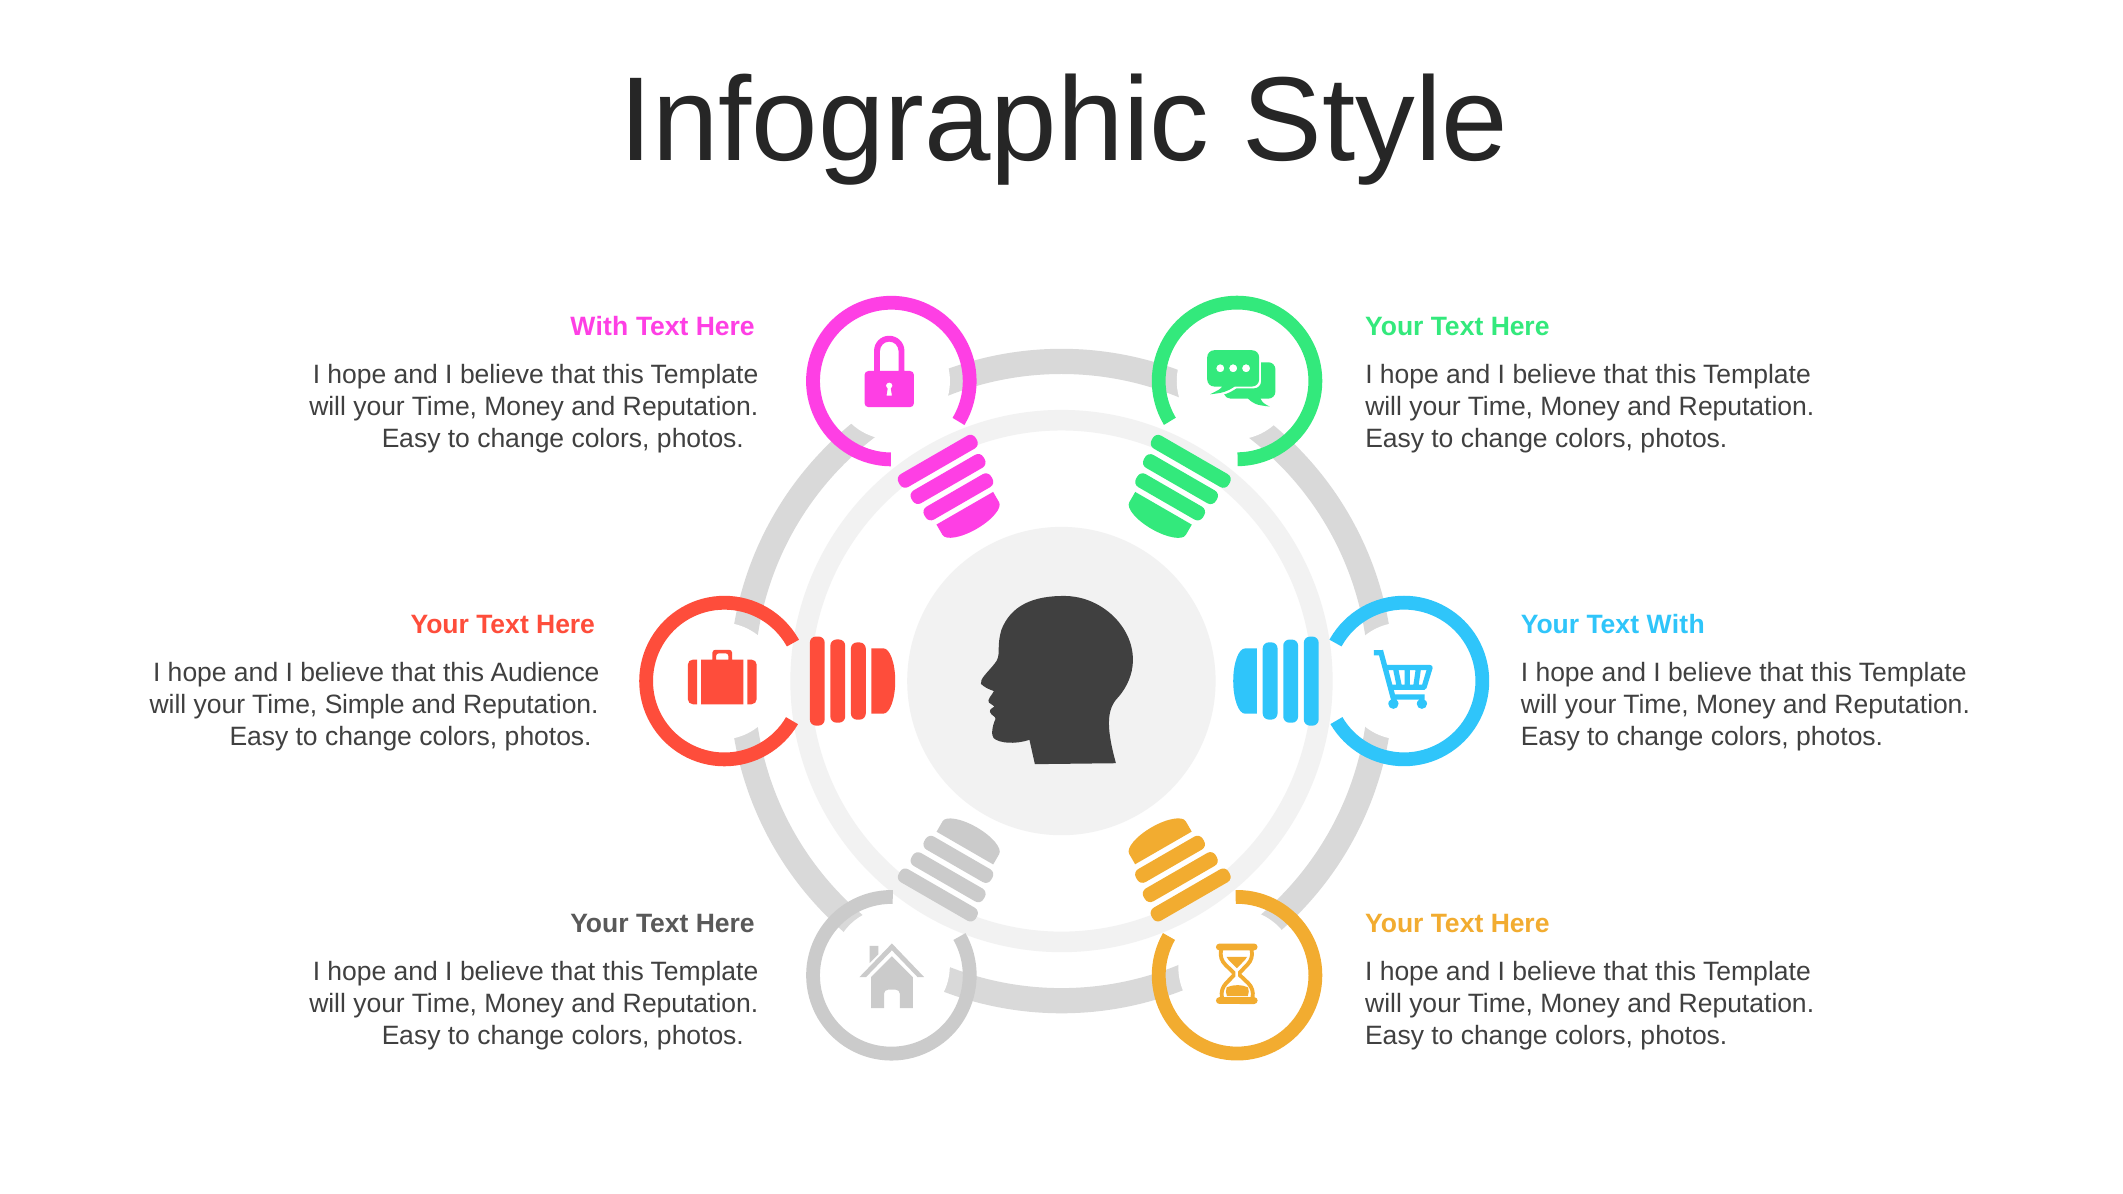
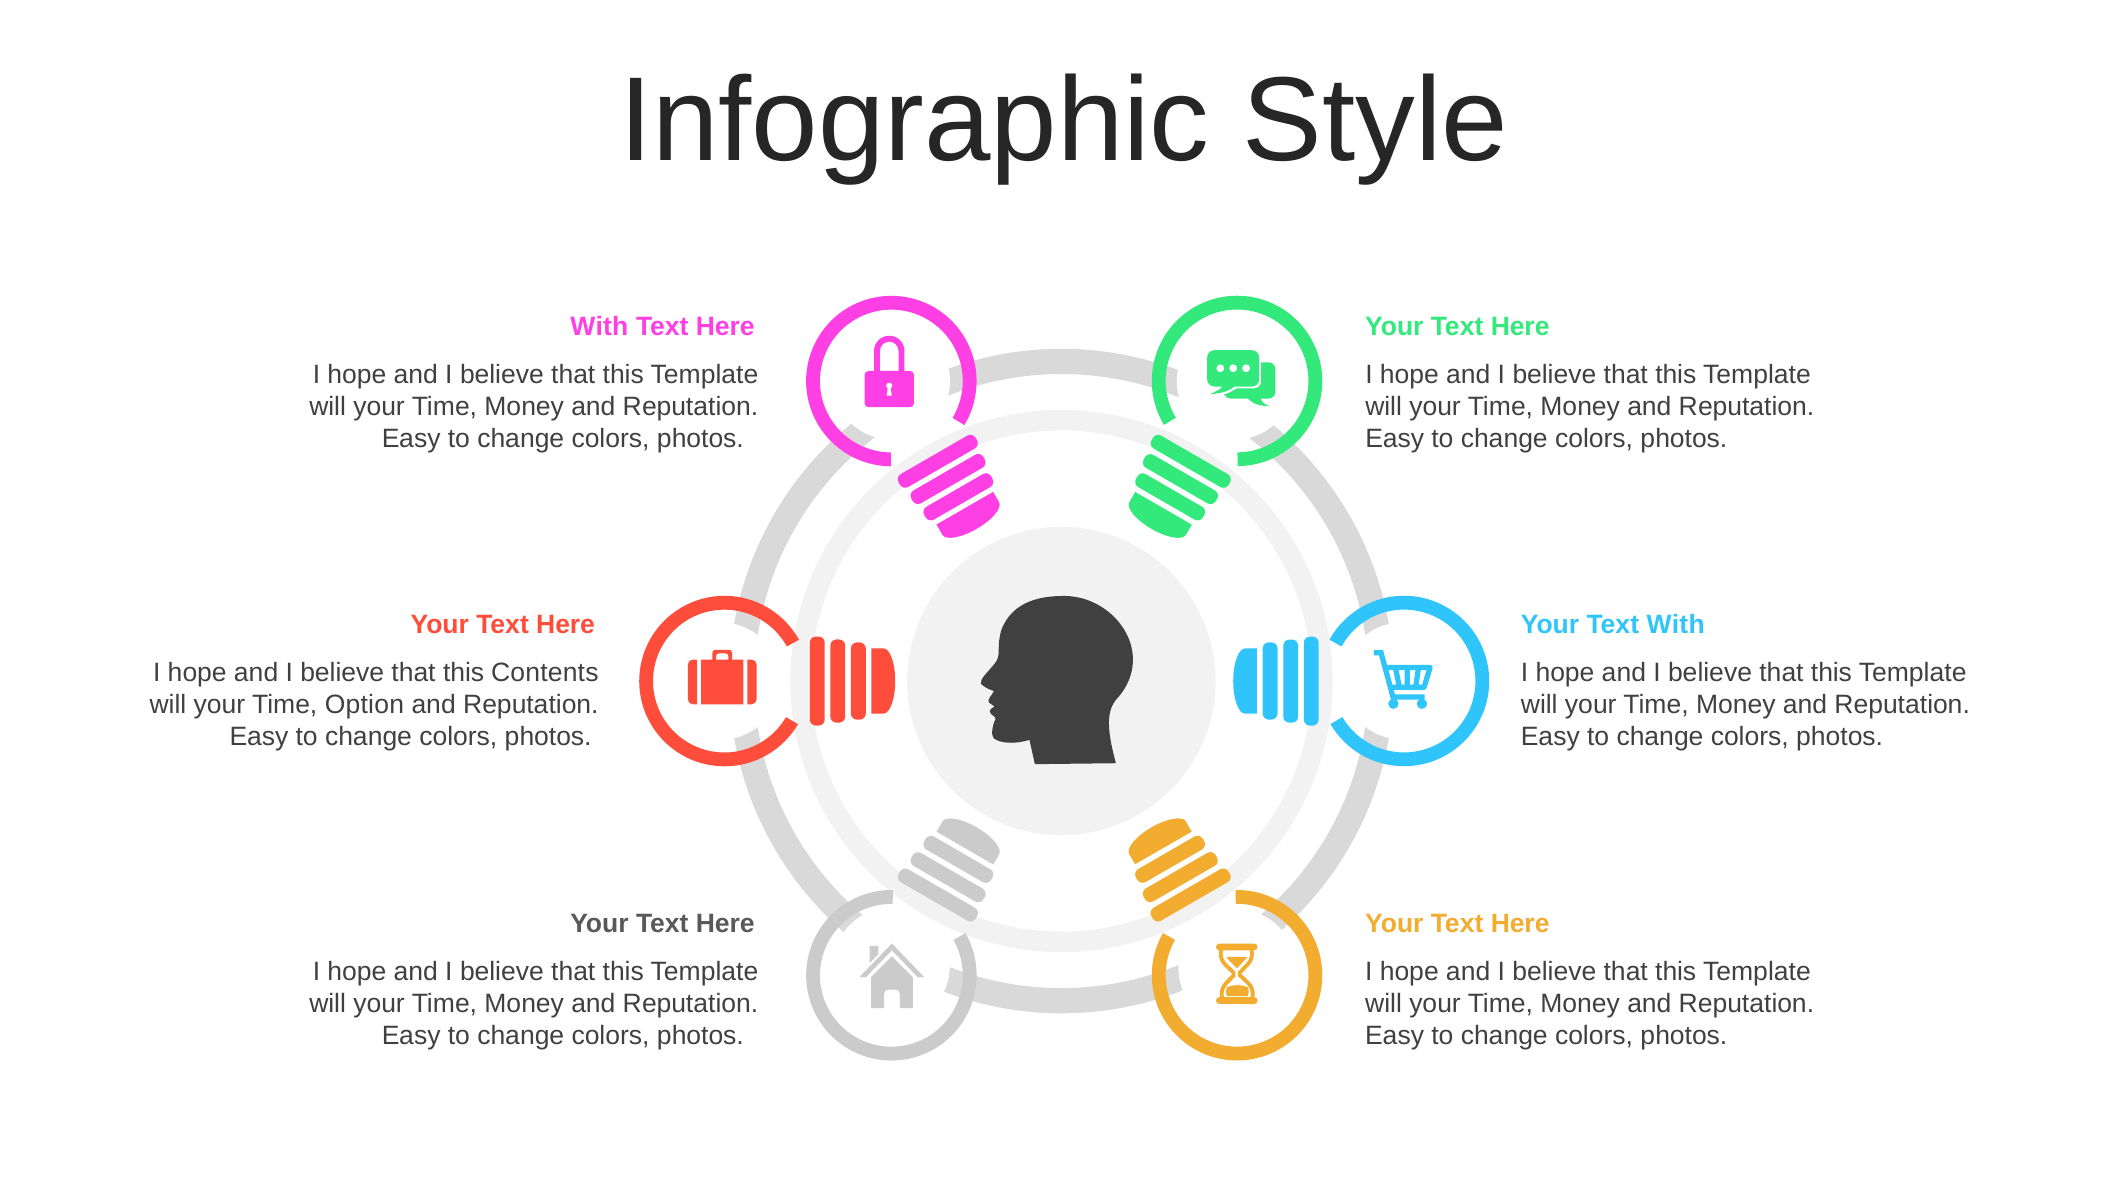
Audience: Audience -> Contents (545, 673)
Simple: Simple -> Option (364, 705)
